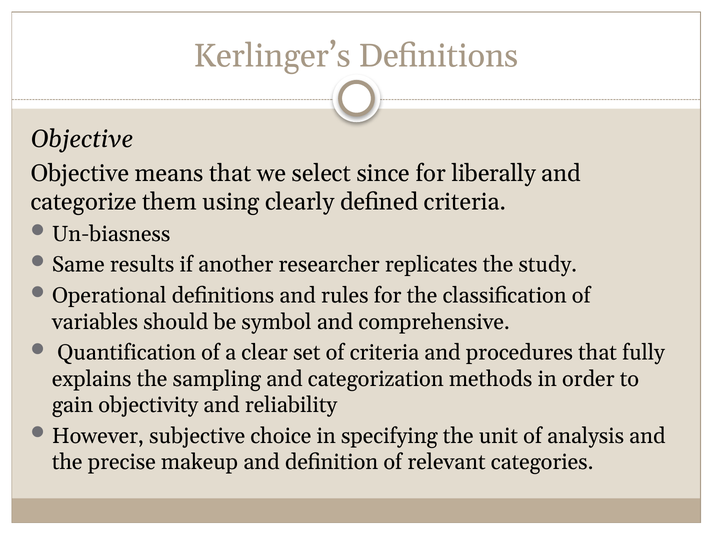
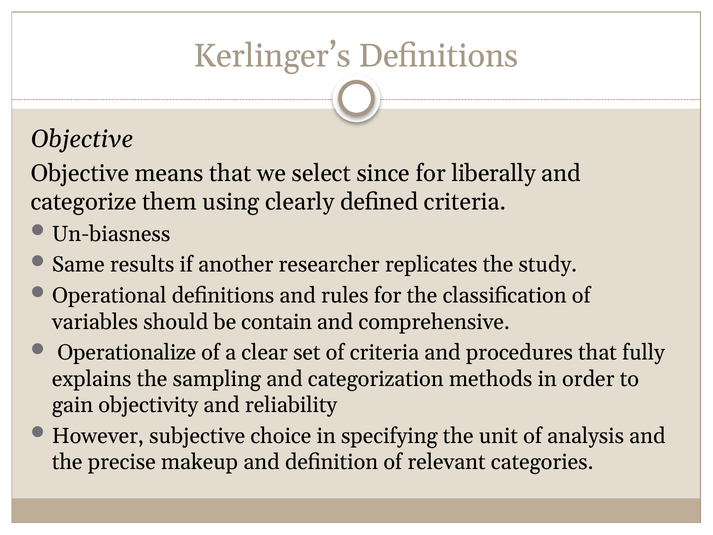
symbol: symbol -> contain (277, 322)
Quantification: Quantification -> Operationalize (127, 353)
